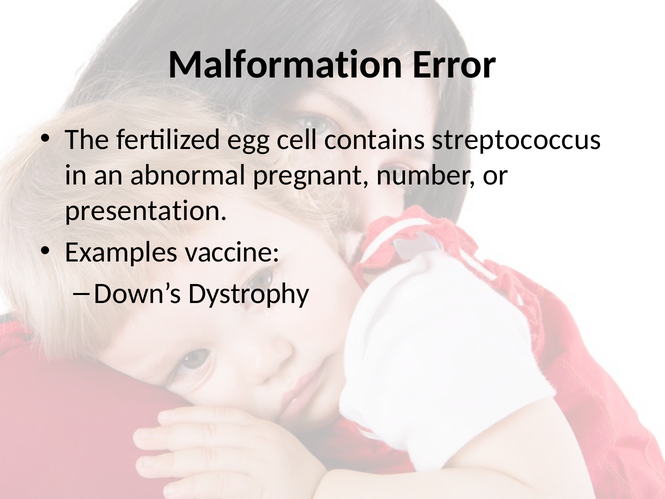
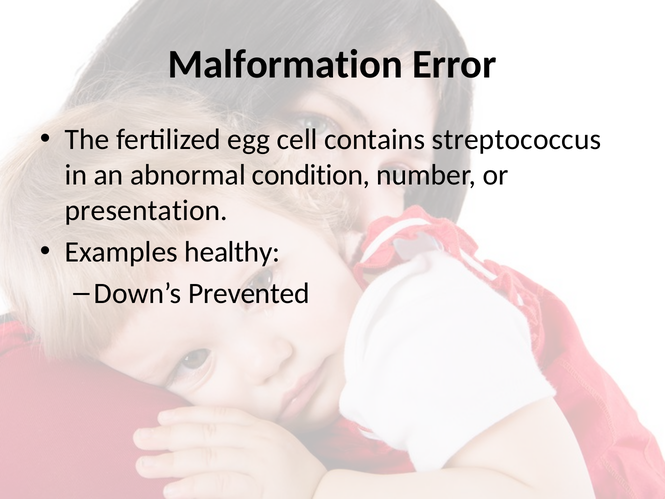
pregnant: pregnant -> condition (311, 175)
vaccine: vaccine -> healthy (232, 252)
Dystrophy: Dystrophy -> Prevented (249, 293)
